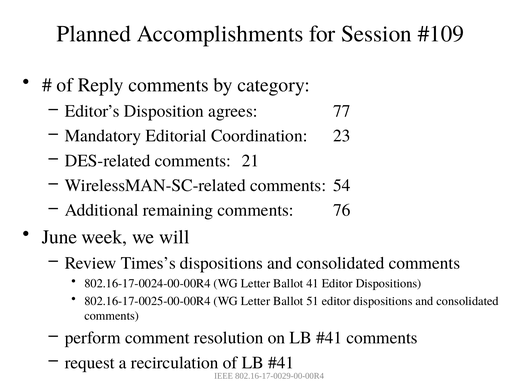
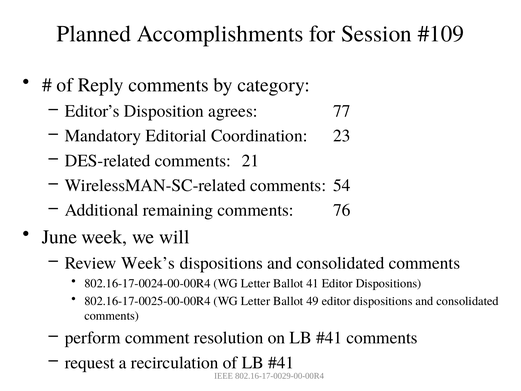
Times’s: Times’s -> Week’s (148, 263)
51: 51 -> 49 (313, 301)
